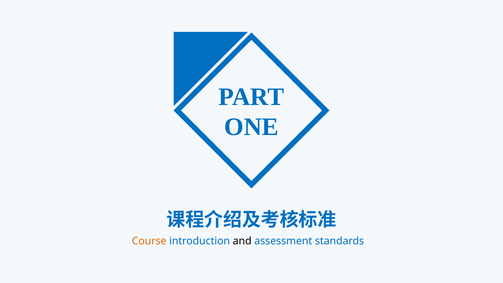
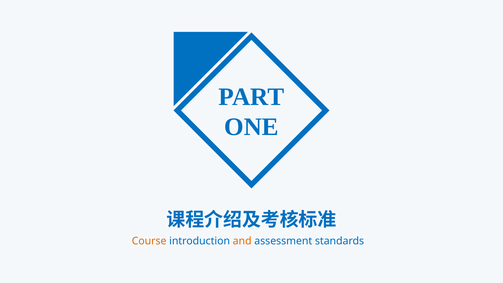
and colour: black -> orange (242, 241)
